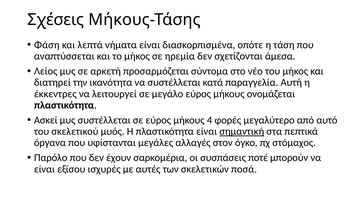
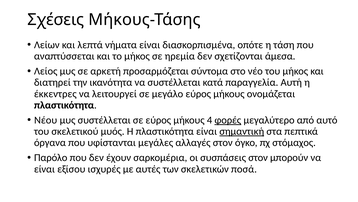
Φάση: Φάση -> Λείων (47, 45)
Ασκεί: Ασκεί -> Νέου (46, 120)
φορές underline: none -> present (228, 120)
συσπάσεις ποτέ: ποτέ -> στον (258, 157)
